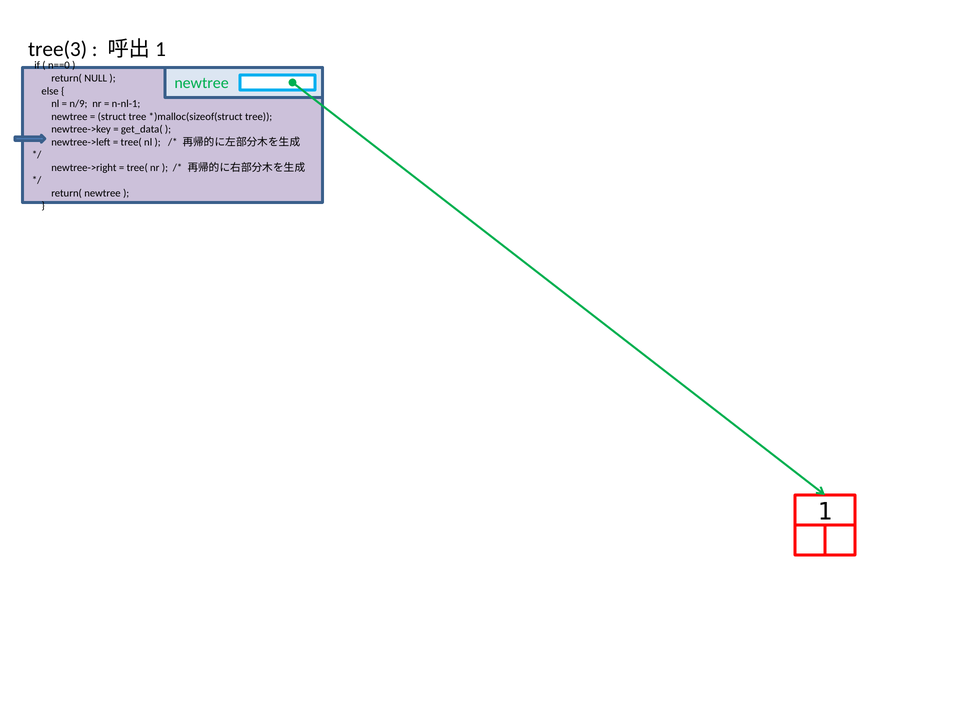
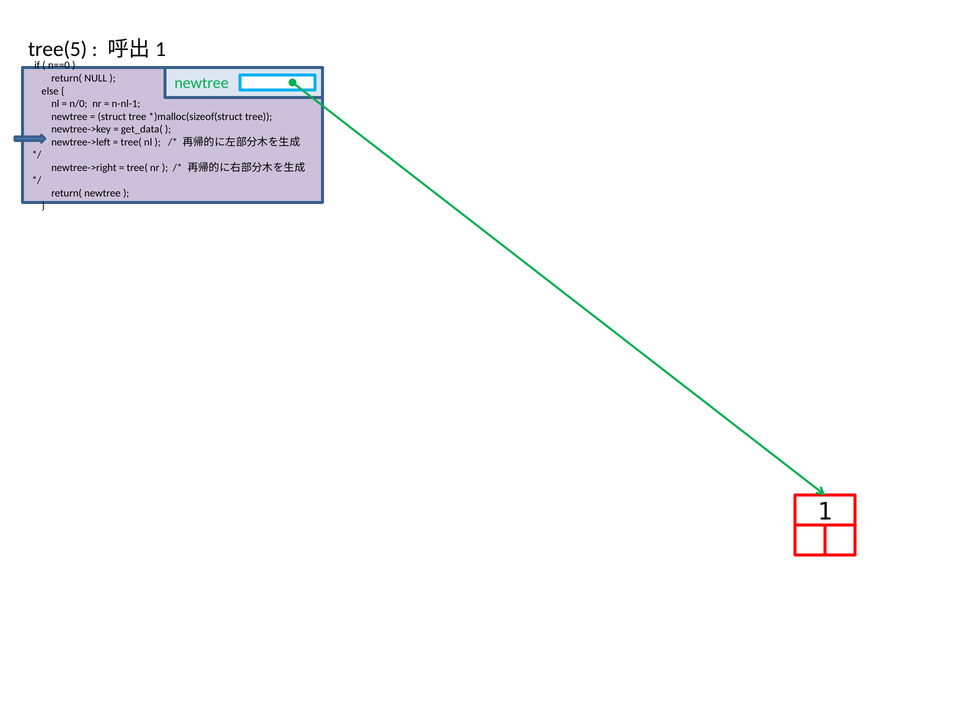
tree(3: tree(3 -> tree(5 (58, 49)
n/9: n/9 -> n/0 (78, 104)
